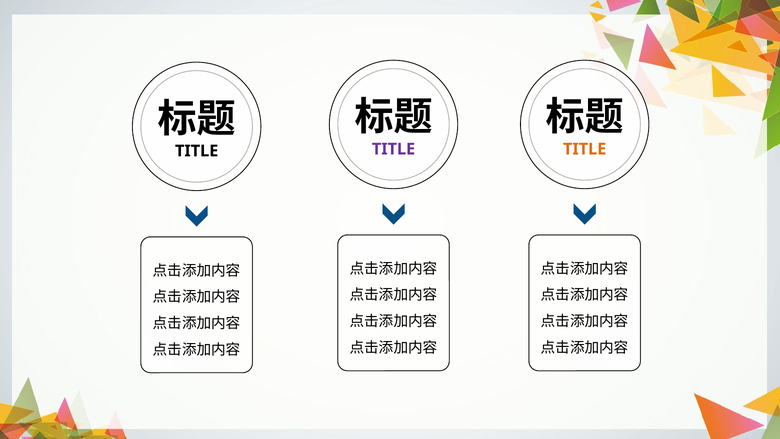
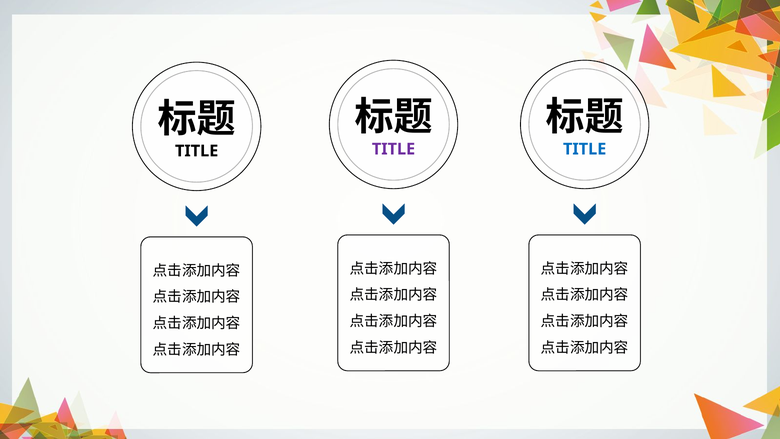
TITLE colour: orange -> blue (585, 149)
